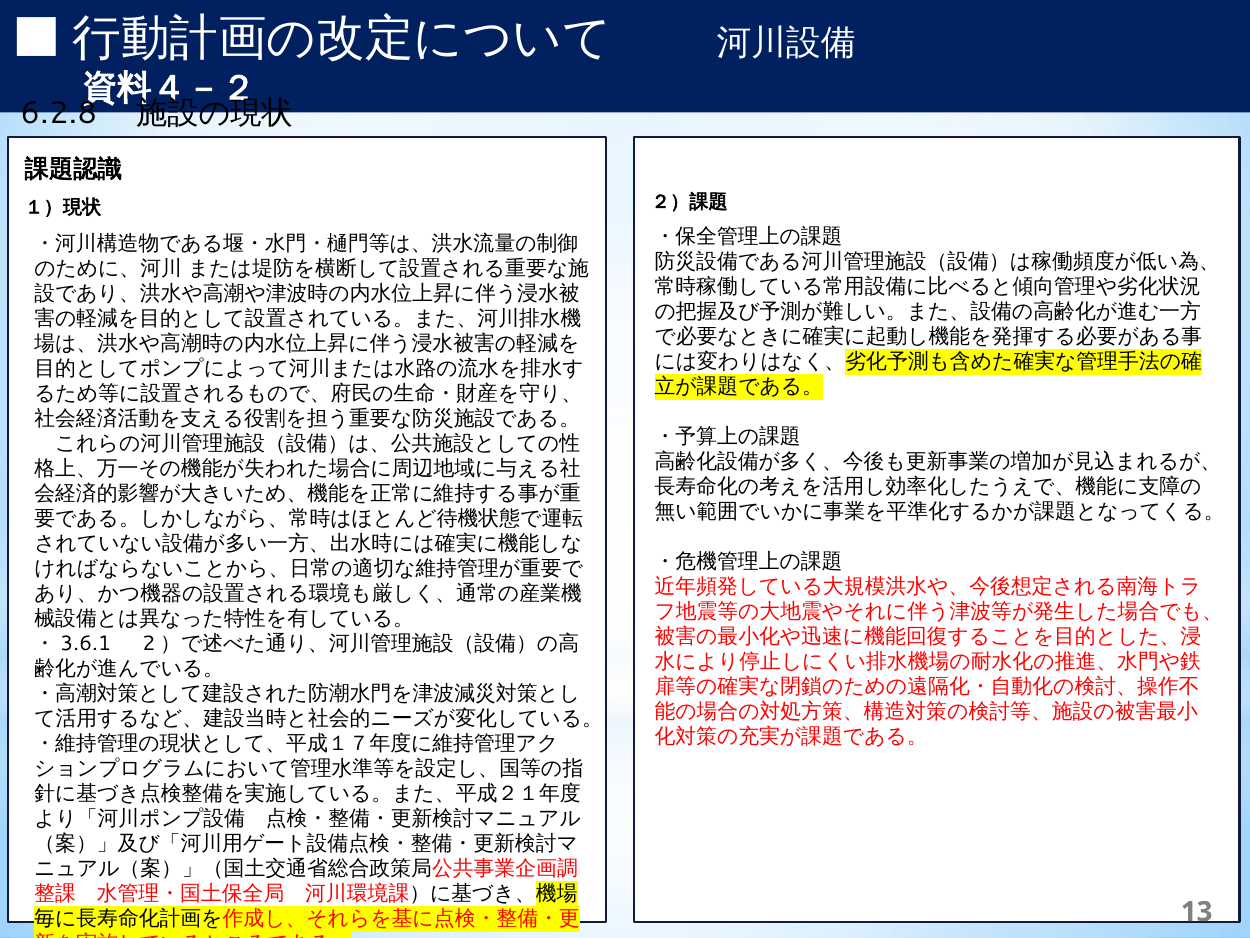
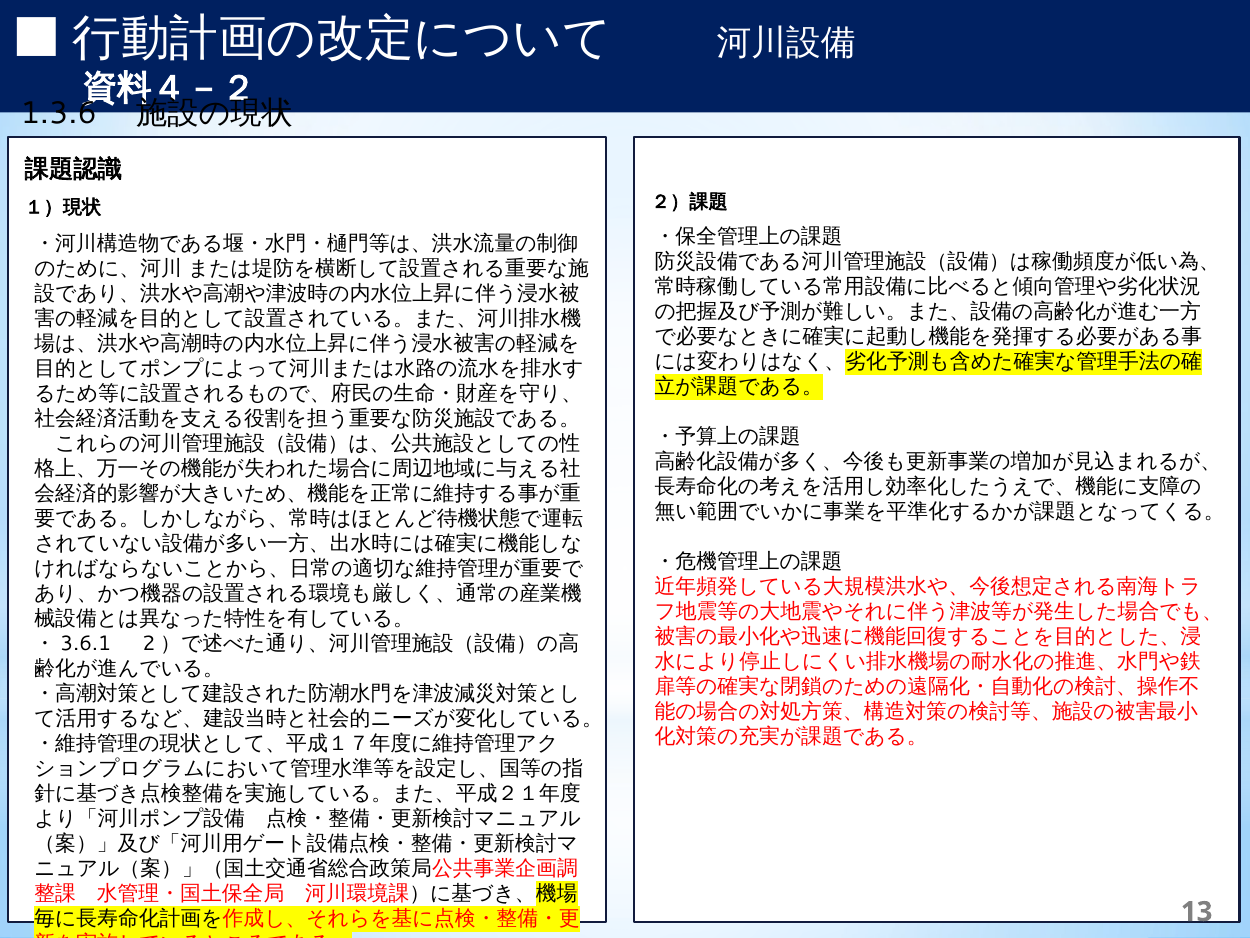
6.2.8: 6.2.8 -> 1.3.6 (59, 113)
